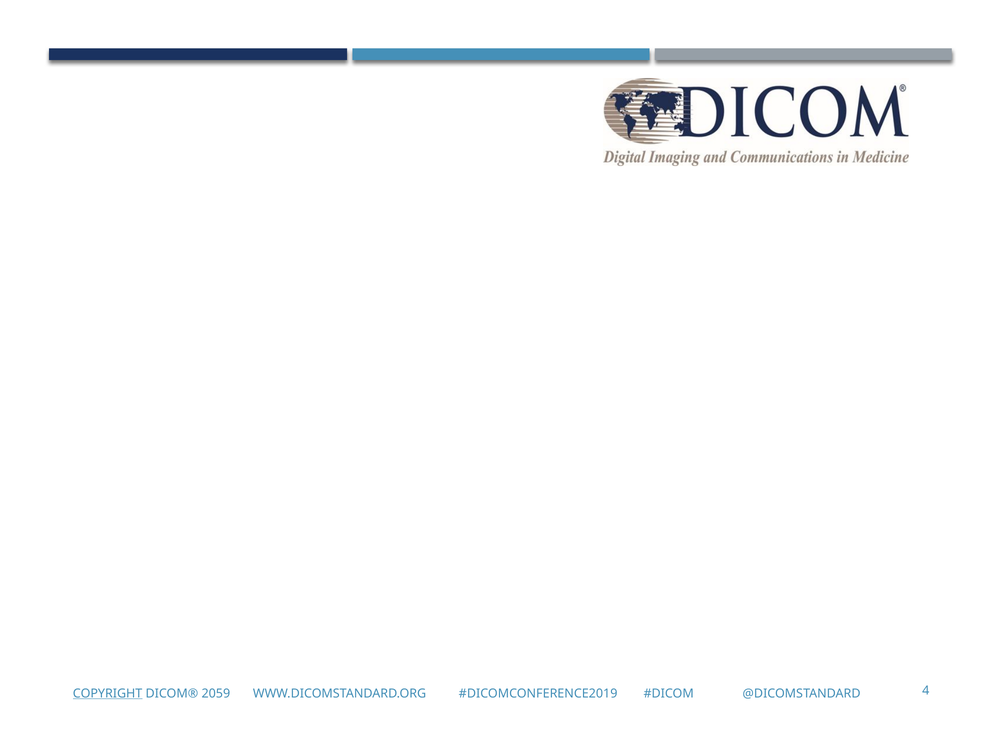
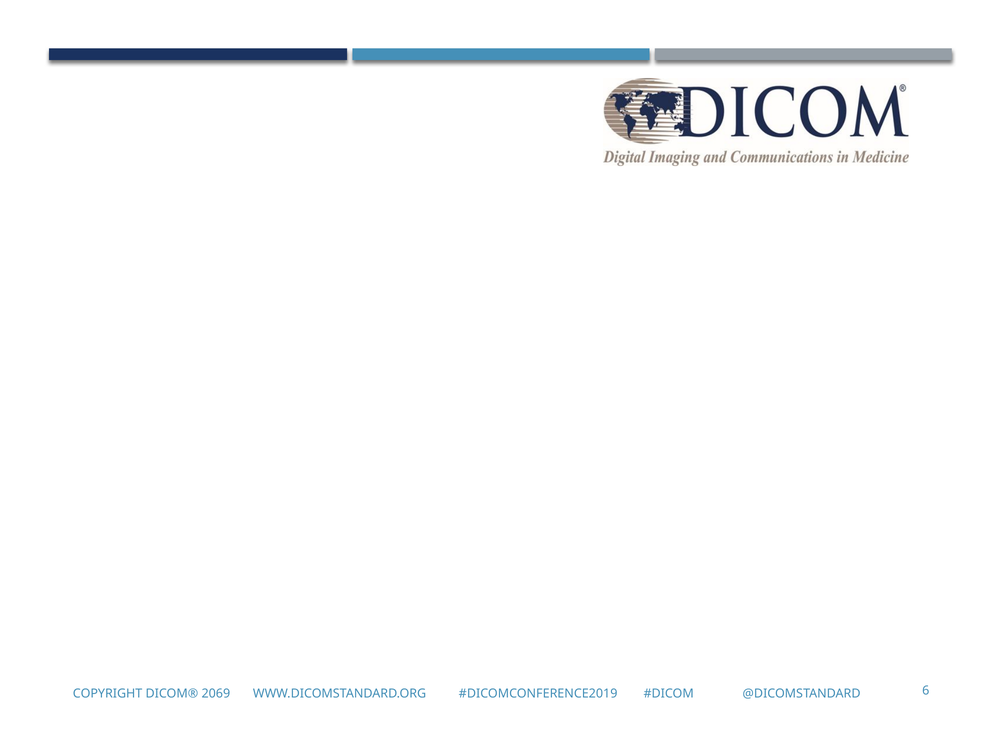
COPYRIGHT underline: present -> none (108, 694)
2059: 2059 -> 2069 (216, 694)
4: 4 -> 6 (926, 691)
